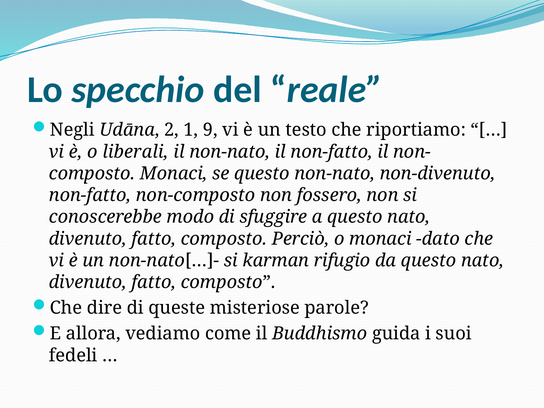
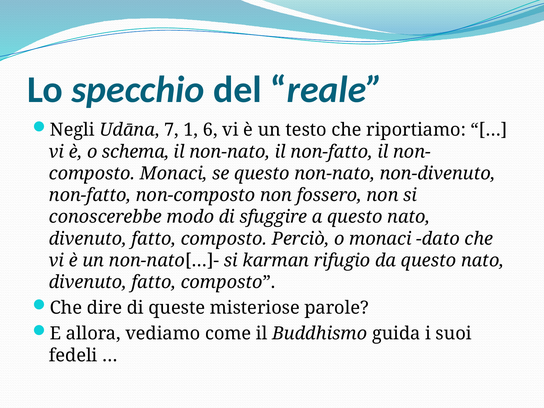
2: 2 -> 7 (172, 130)
9: 9 -> 6 (210, 130)
liberali: liberali -> schema (136, 152)
